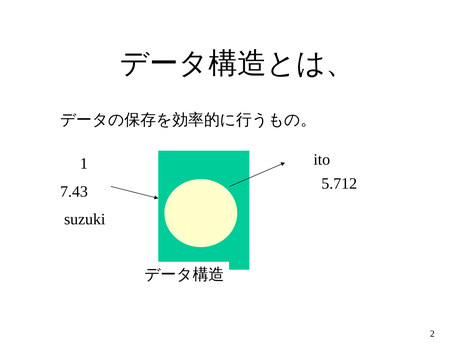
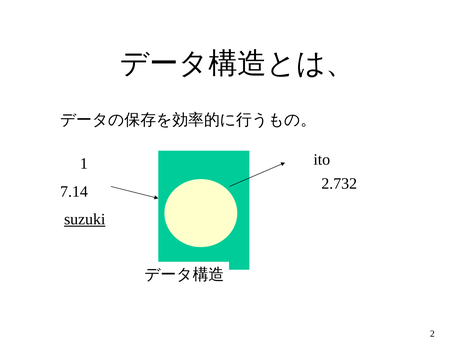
5.712: 5.712 -> 2.732 (339, 183)
7.43: 7.43 -> 7.14 (74, 191)
suzuki underline: none -> present (85, 219)
